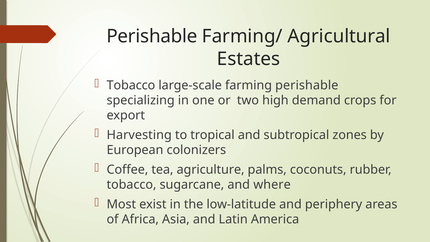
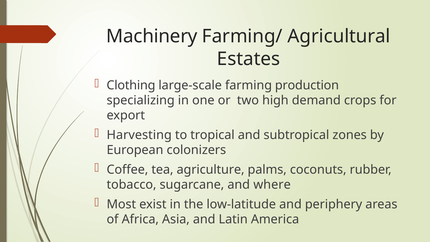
Perishable: Perishable -> Machinery (152, 36)
Tobacco: Tobacco -> Clothing (131, 85)
farming perishable: perishable -> production (307, 85)
